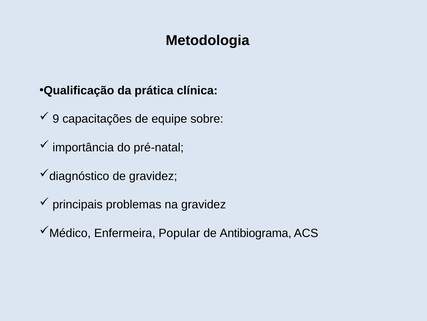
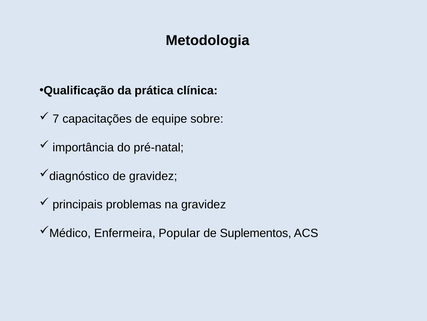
9: 9 -> 7 (56, 119)
Antibiograma: Antibiograma -> Suplementos (256, 233)
